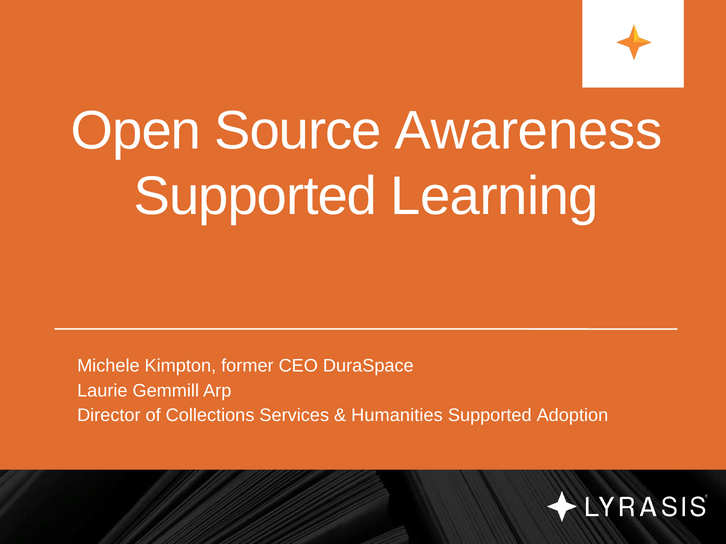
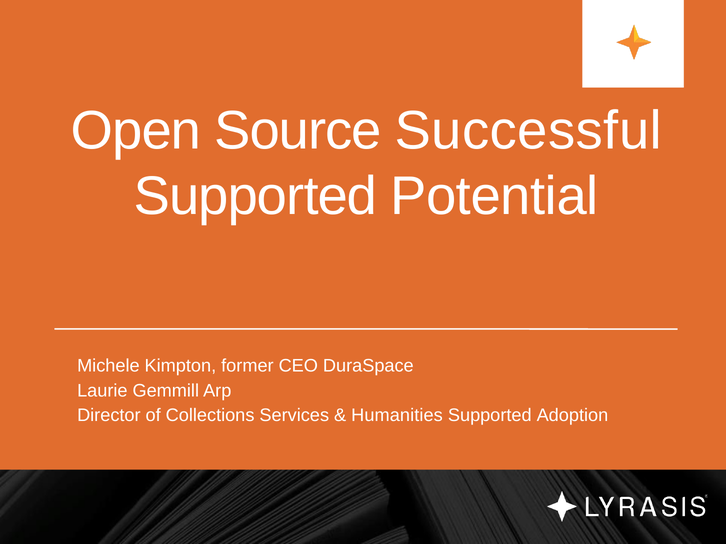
Awareness: Awareness -> Successful (528, 131)
Learning: Learning -> Potential (494, 196)
